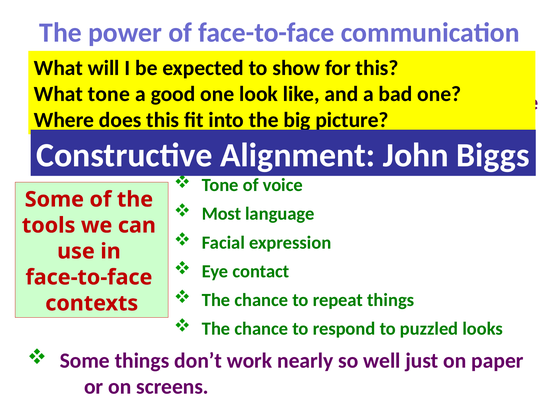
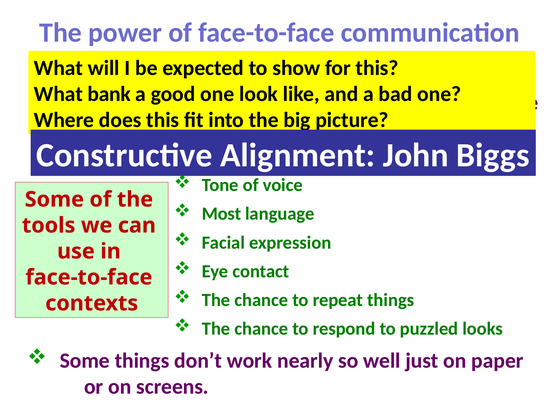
What tone: tone -> bank (109, 94)
